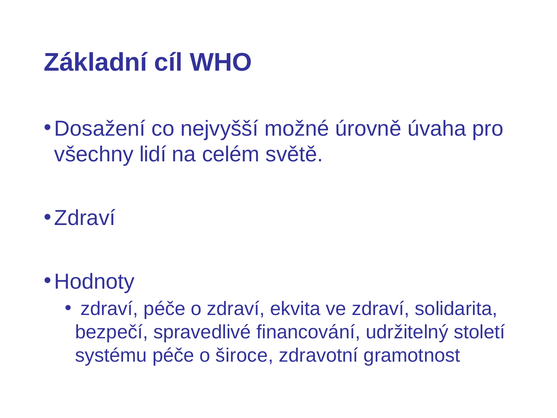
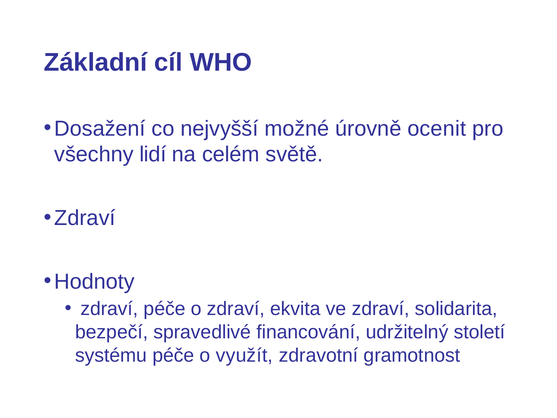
úvaha: úvaha -> ocenit (437, 128)
široce: široce -> využít (244, 355)
